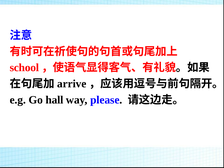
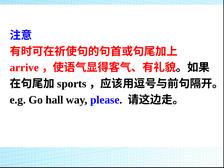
school: school -> arrive (24, 68)
arrive: arrive -> sports (72, 84)
